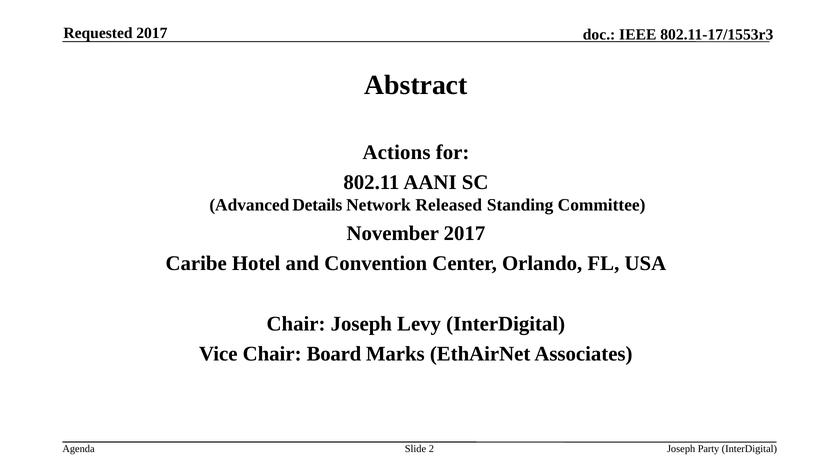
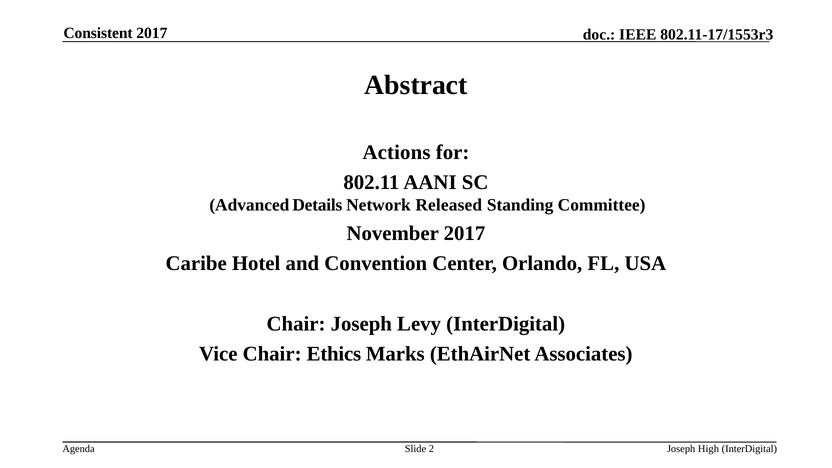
Requested: Requested -> Consistent (98, 33)
Board: Board -> Ethics (334, 354)
Party: Party -> High (708, 449)
